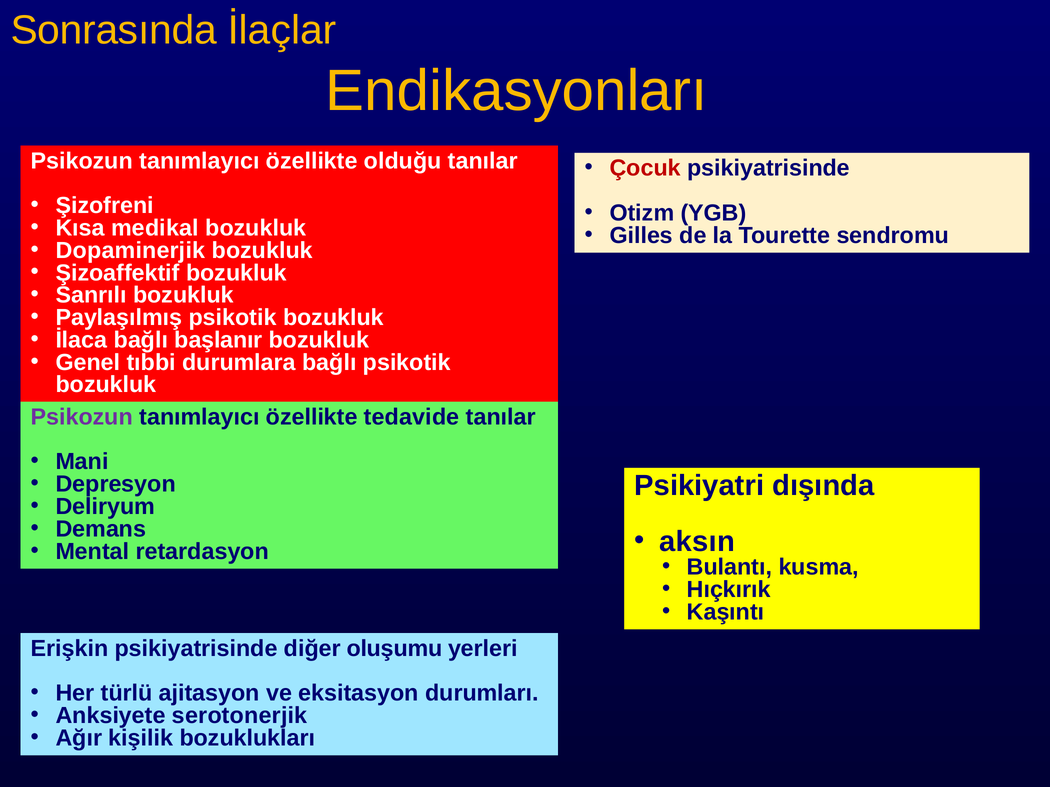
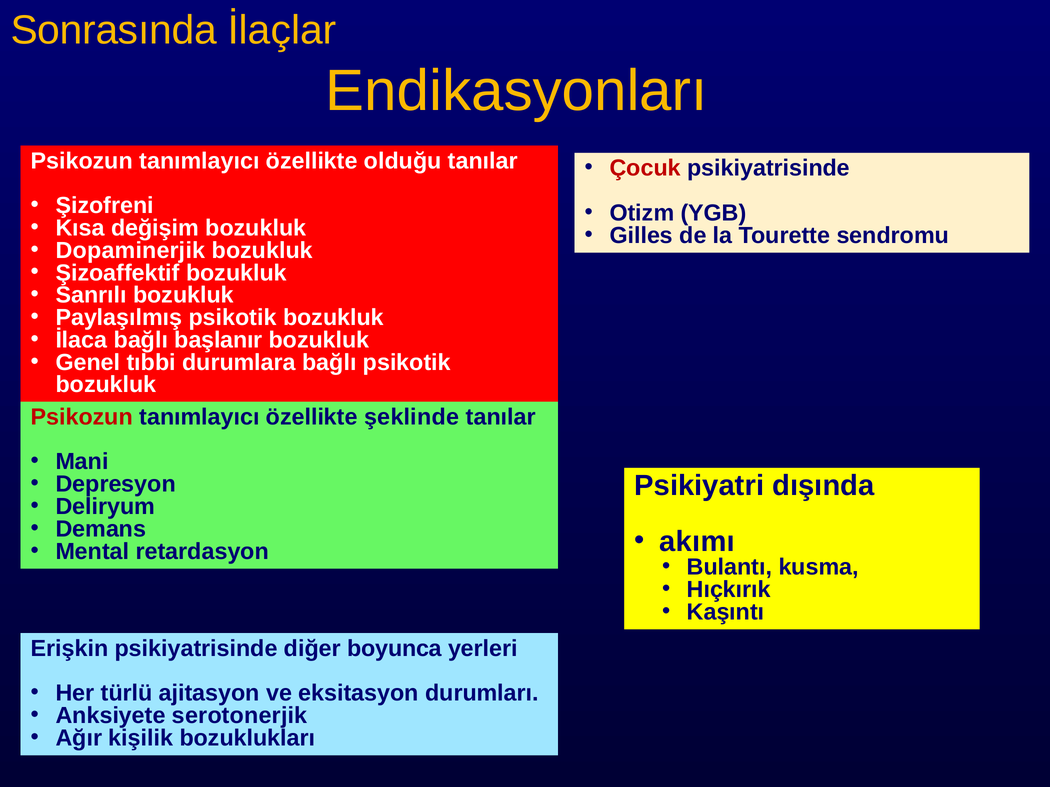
medikal: medikal -> değişim (155, 228)
Psikozun colour: purple -> red (82, 417)
tedavide: tedavide -> şeklinde (412, 417)
aksın: aksın -> akımı (697, 542)
oluşumu: oluşumu -> boyunca (395, 649)
